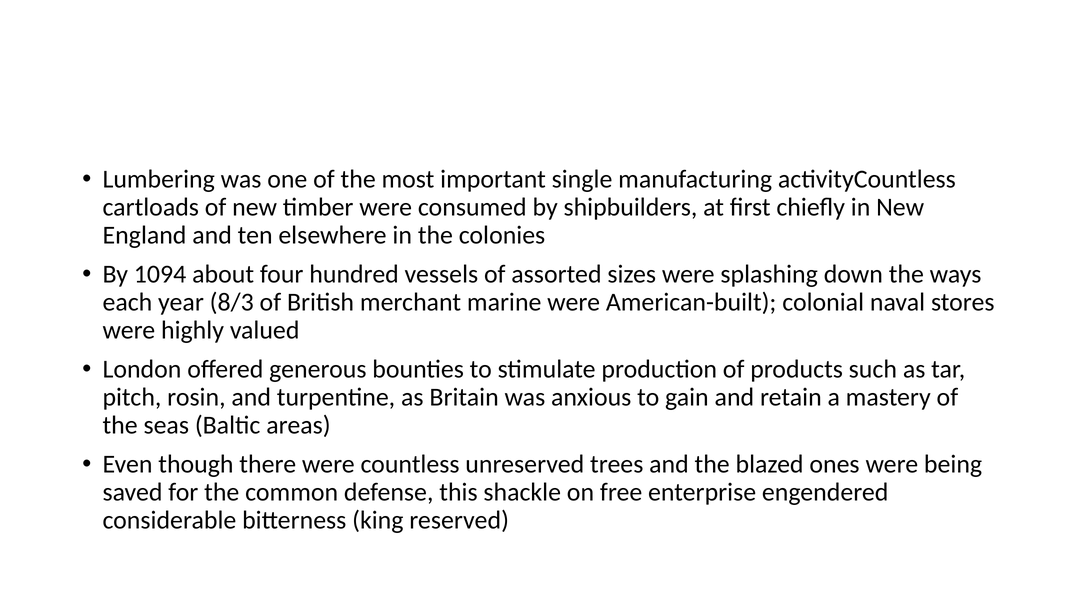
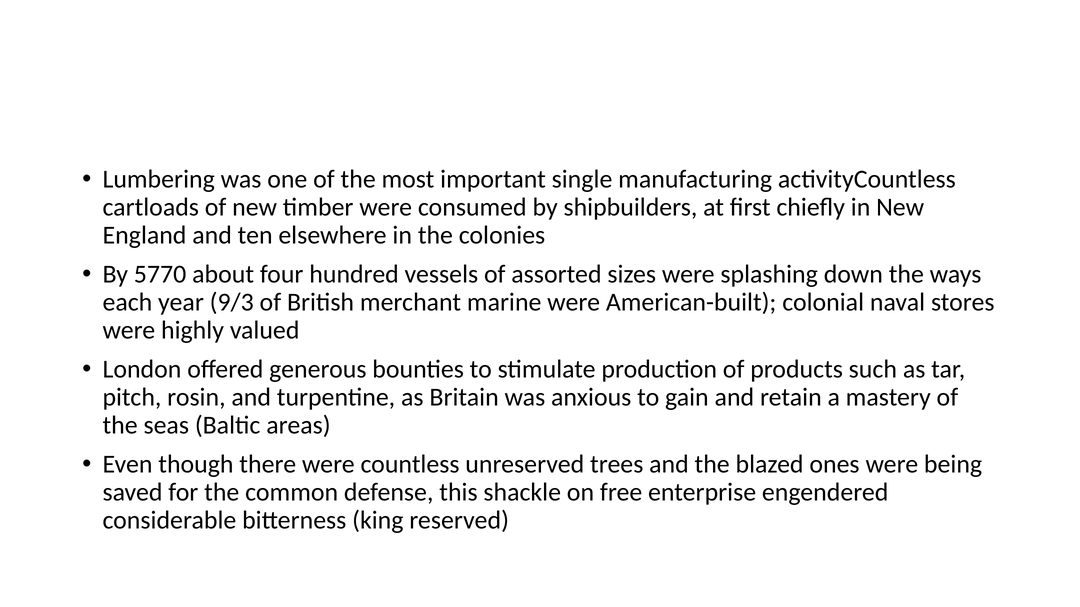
1094: 1094 -> 5770 (160, 275)
8/3: 8/3 -> 9/3 (232, 303)
